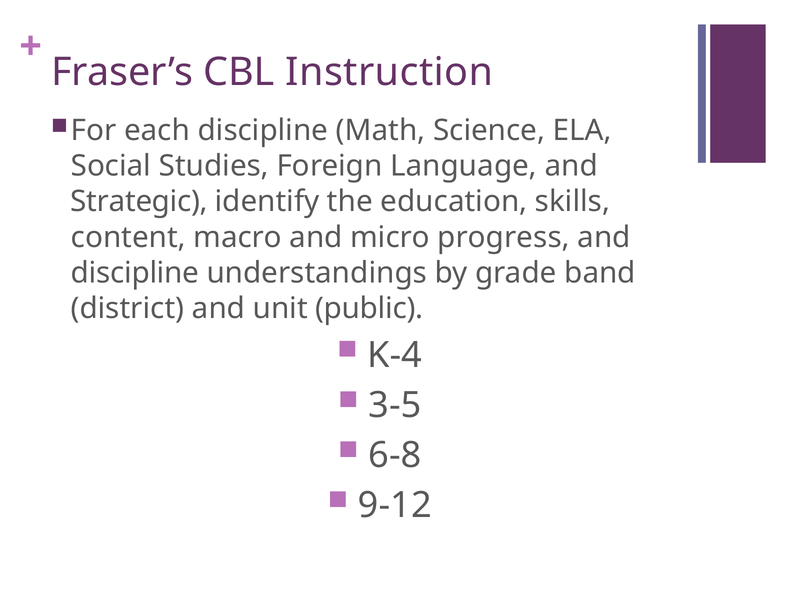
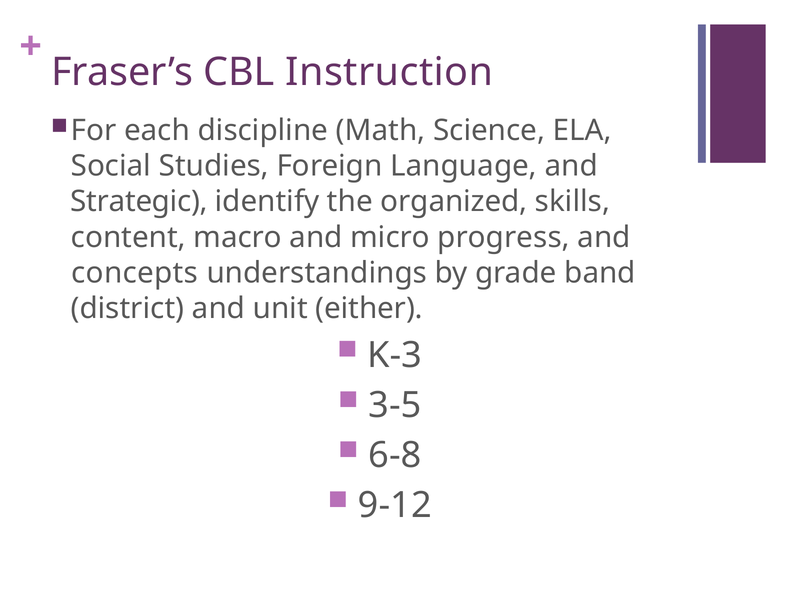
education: education -> organized (454, 202)
discipline: discipline -> concepts (135, 273)
public: public -> either (369, 309)
K-4: K-4 -> K-3 (395, 355)
